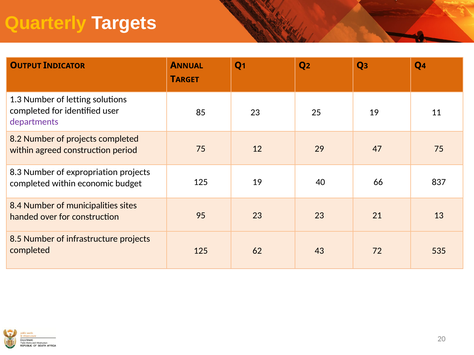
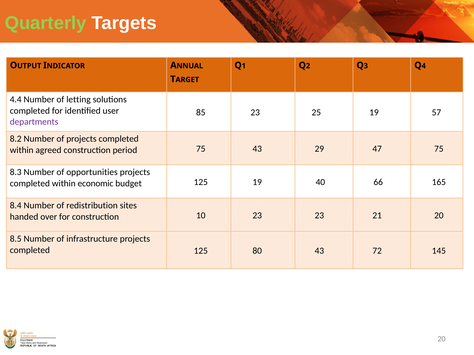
Quarterly colour: yellow -> light green (46, 23)
1.3: 1.3 -> 4.4 (16, 100)
11: 11 -> 57 (436, 112)
75 12: 12 -> 43 (257, 149)
expropriation: expropriation -> opportunities (92, 172)
837: 837 -> 165 (439, 182)
municipalities: municipalities -> redistribution (92, 206)
95: 95 -> 10 (201, 216)
21 13: 13 -> 20 (439, 216)
62: 62 -> 80 (257, 251)
535: 535 -> 145 (439, 251)
